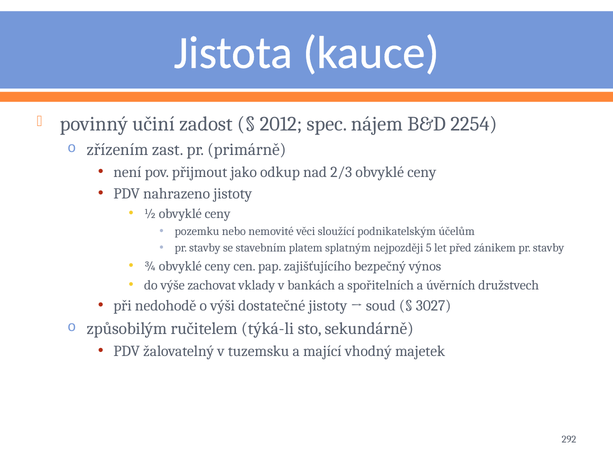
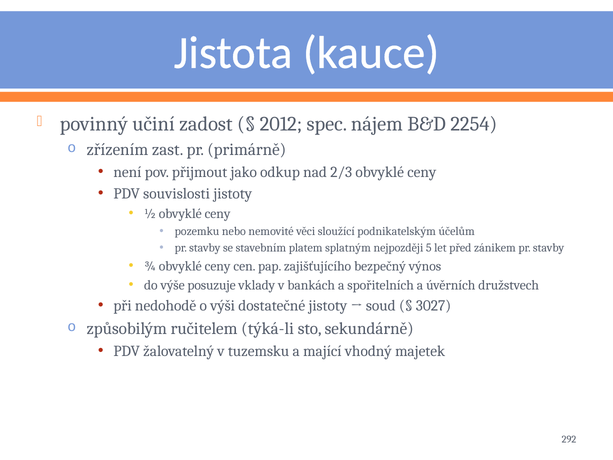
nahrazeno: nahrazeno -> souvislosti (177, 194)
zachovat: zachovat -> posuzuje (212, 285)
